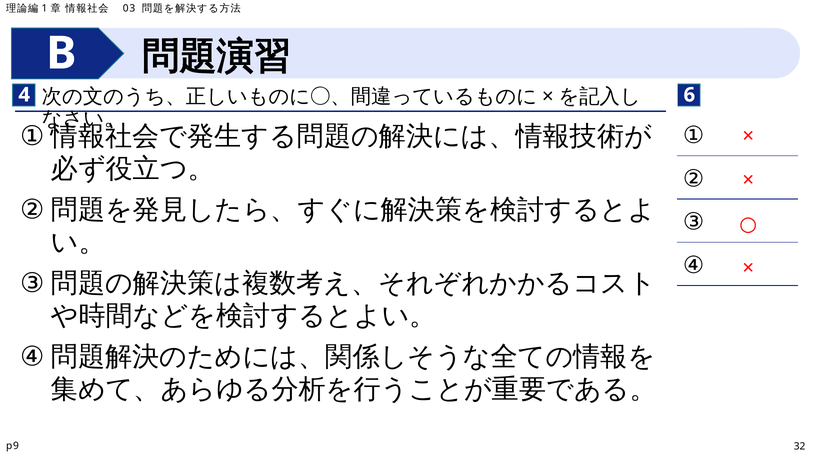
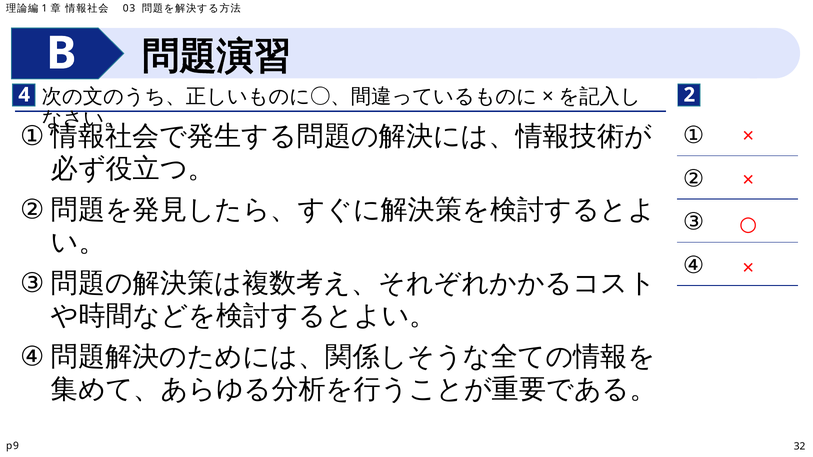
6: 6 -> 2 (689, 95)
